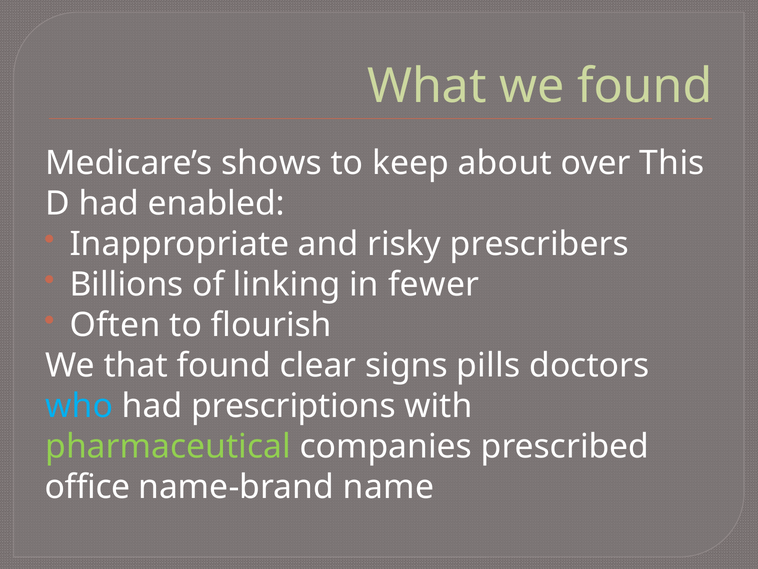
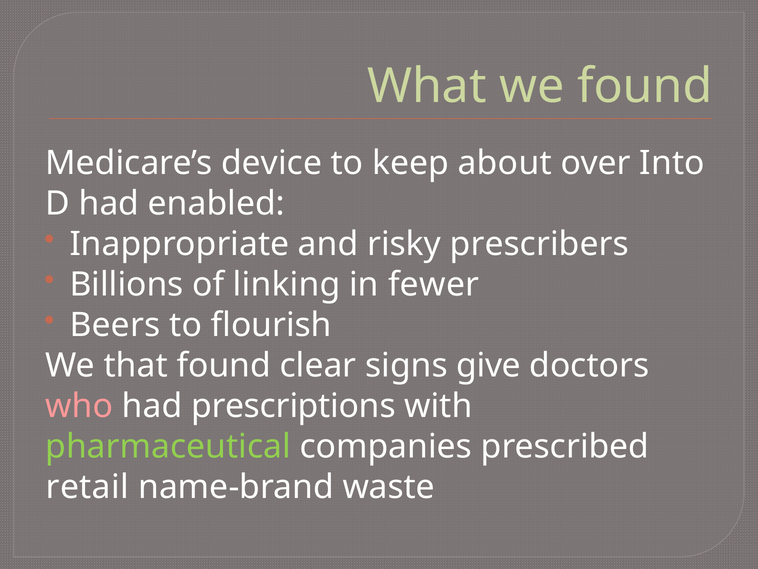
shows: shows -> device (272, 163)
This: This -> Into (672, 163)
Often: Often -> Beers (115, 325)
pills: pills -> give (489, 365)
who colour: light blue -> pink (79, 406)
office: office -> retail (87, 487)
name: name -> waste (389, 487)
